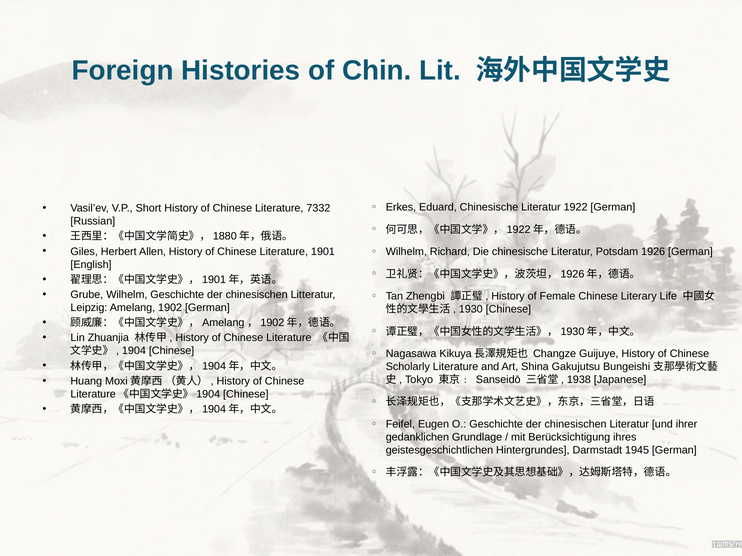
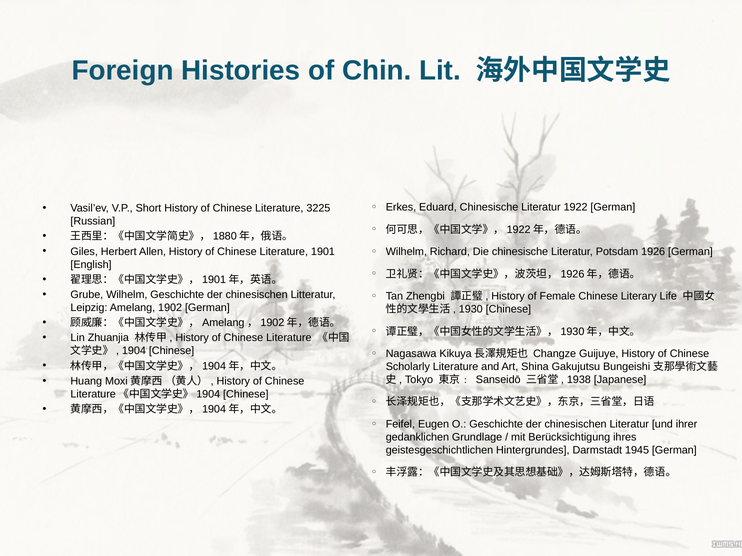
7332: 7332 -> 3225 (318, 209)
